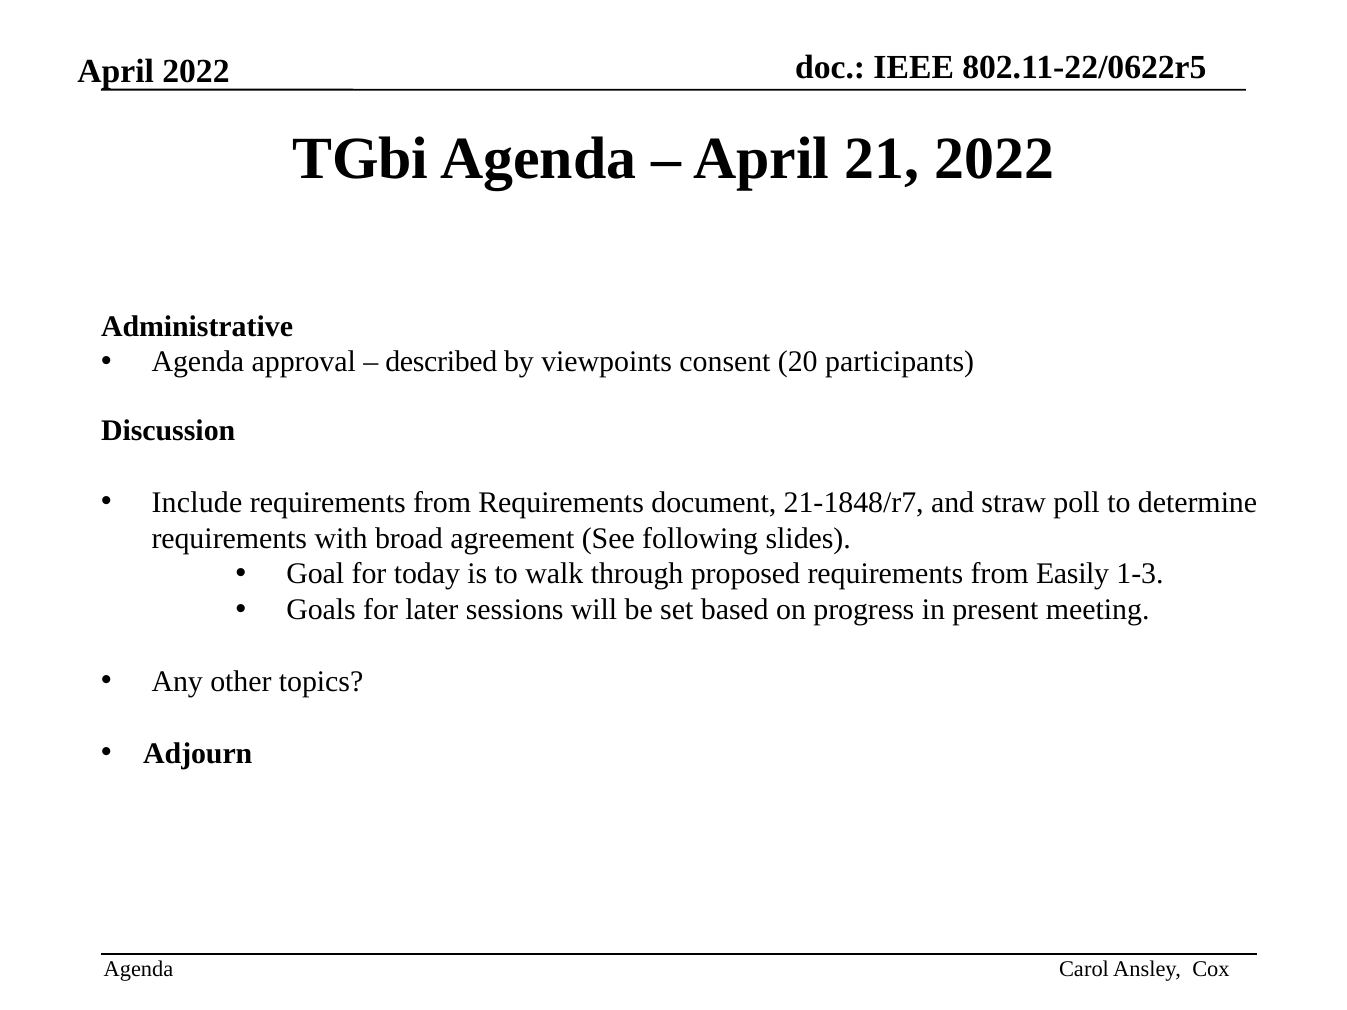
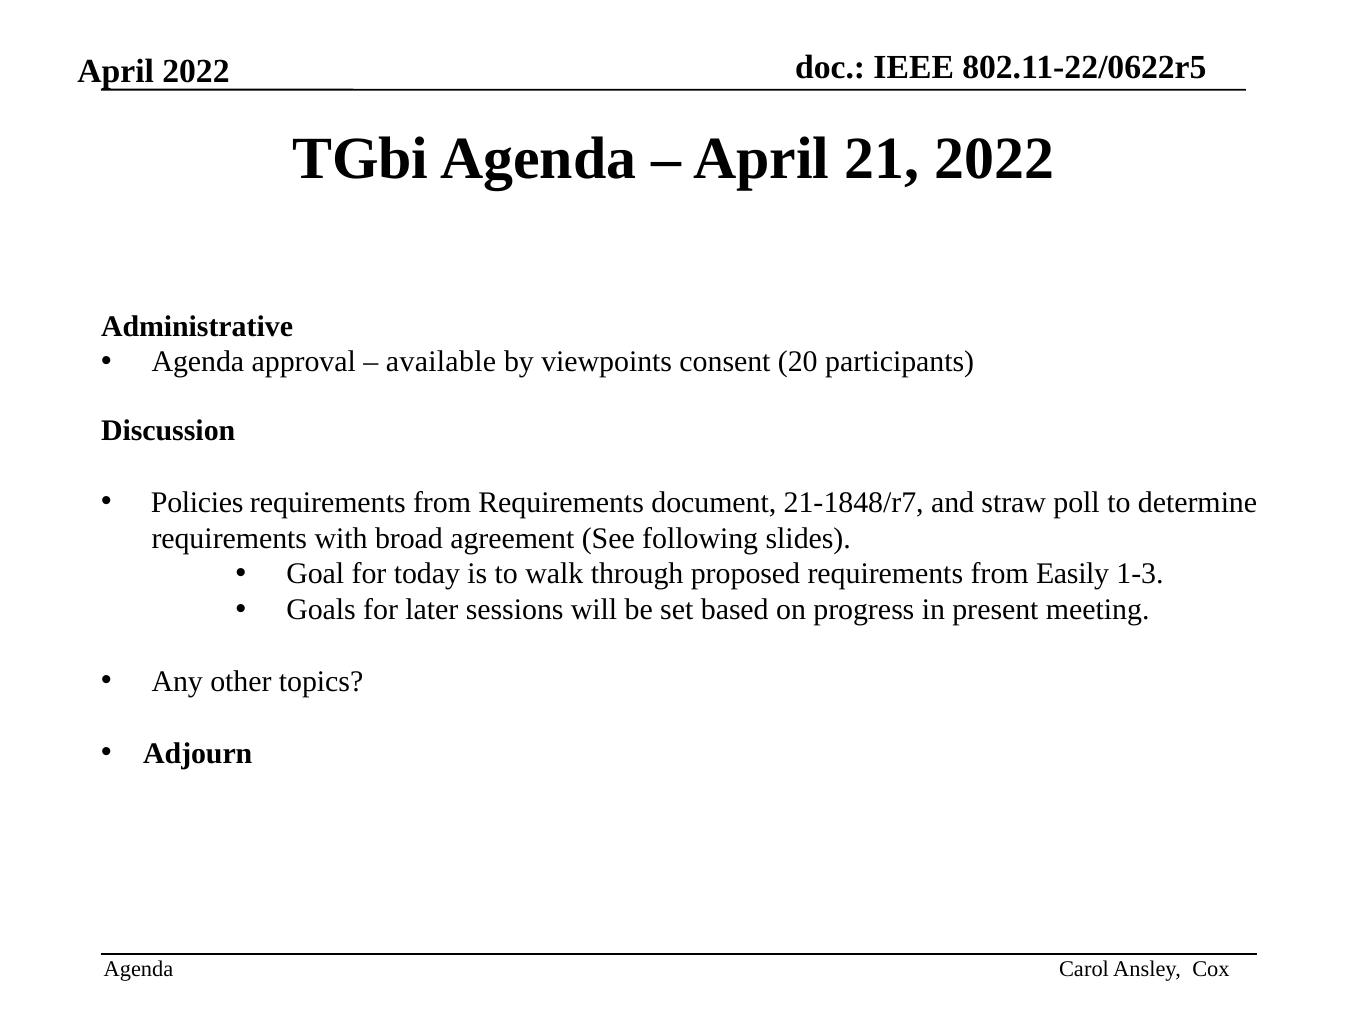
described: described -> available (441, 362)
Include: Include -> Policies (197, 502)
